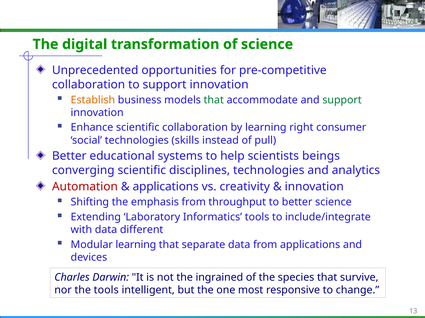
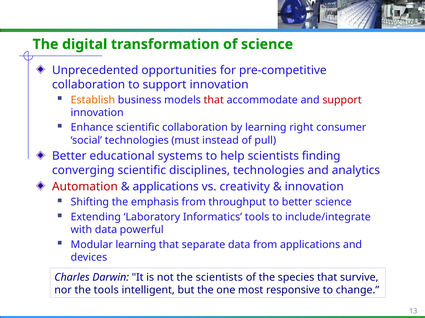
that colour: green -> red (214, 100)
support colour: green -> red (342, 100)
skills: skills -> must (185, 141)
beings: beings -> finding (321, 156)
different: different -> powerful (142, 230)
the ingrained: ingrained -> scientists (219, 278)
